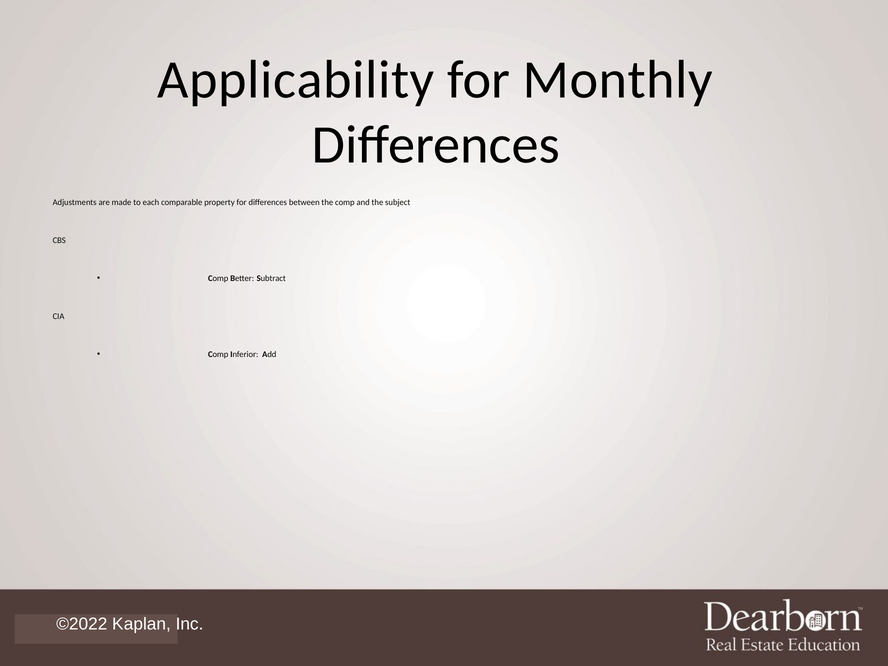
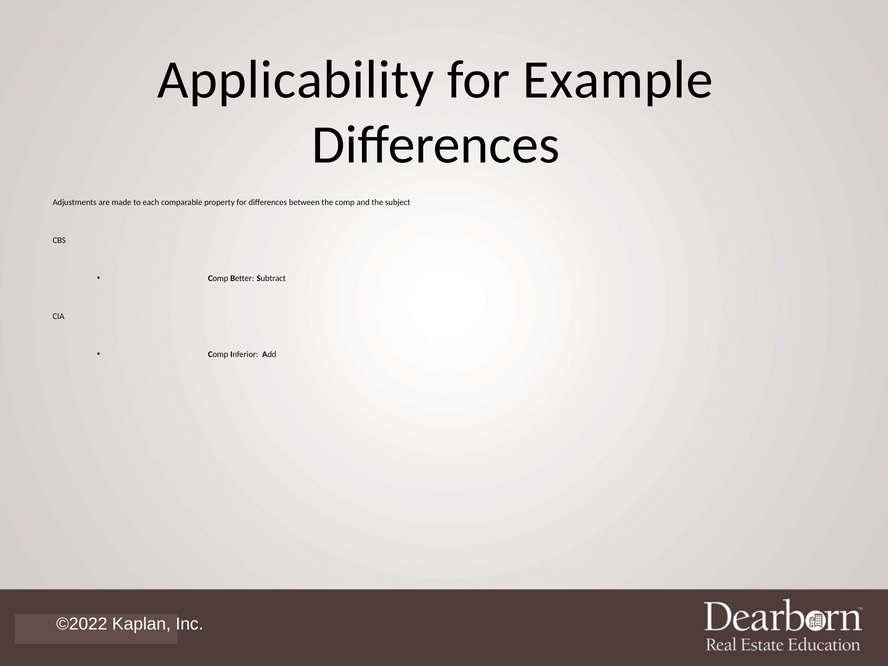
Monthly: Monthly -> Example (618, 80)
